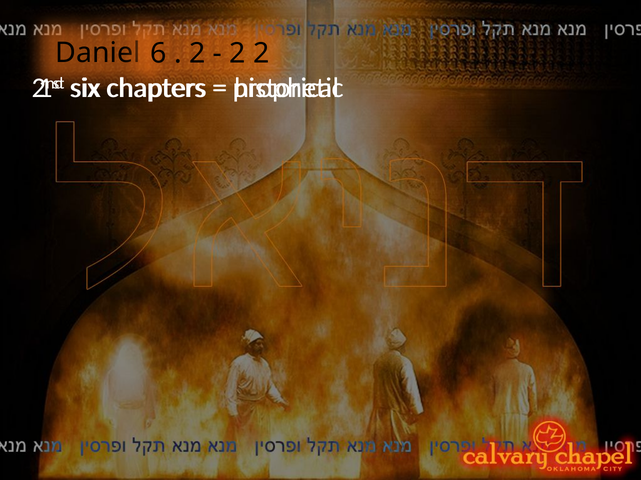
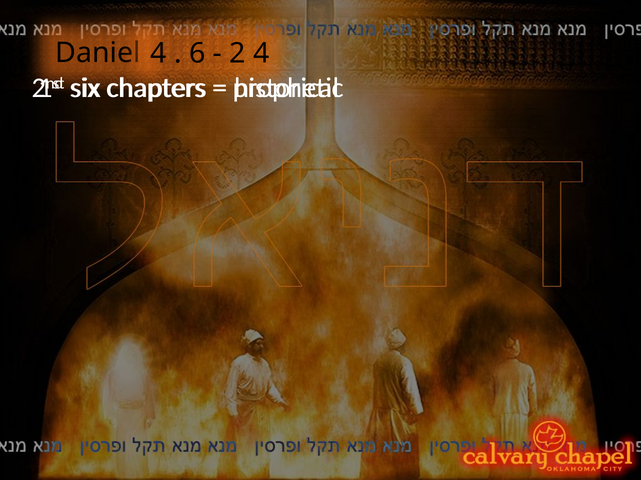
6: 6 -> 4 (159, 53)
2: 2 -> 6 (197, 53)
2 2: 2 -> 4 (261, 53)
